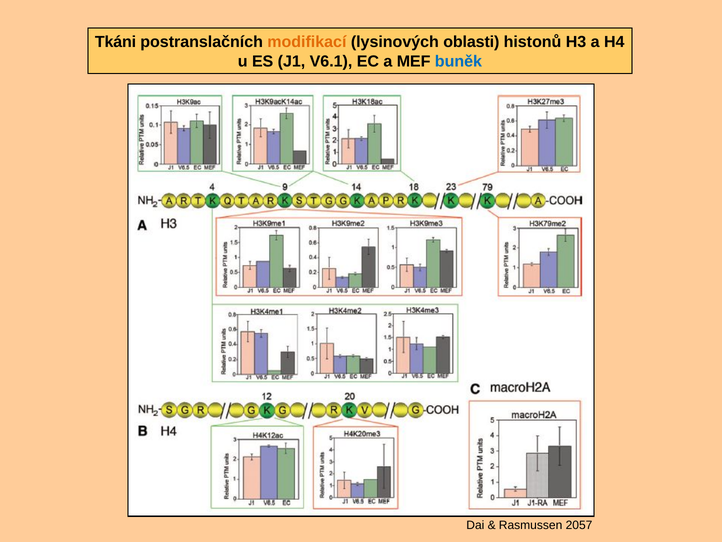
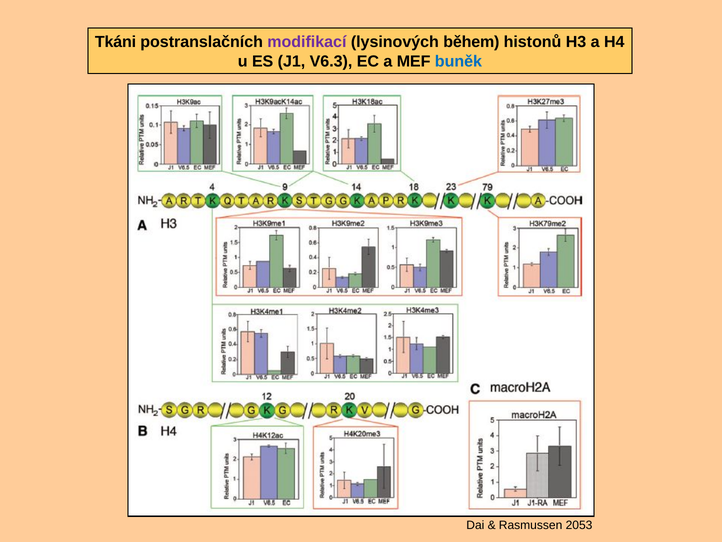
modifikací colour: orange -> purple (307, 42)
oblasti: oblasti -> během (471, 42)
V6.1: V6.1 -> V6.3 (331, 61)
2057: 2057 -> 2053 (579, 525)
